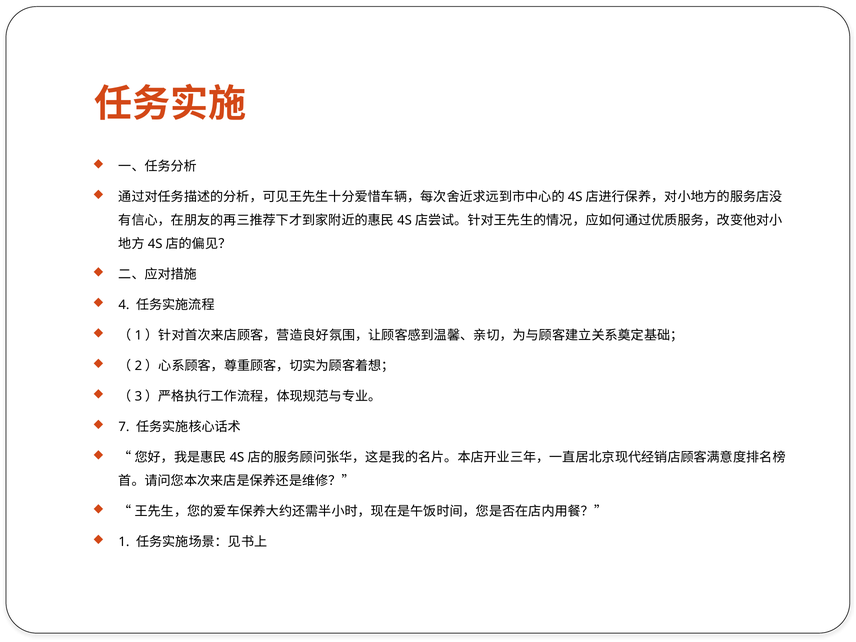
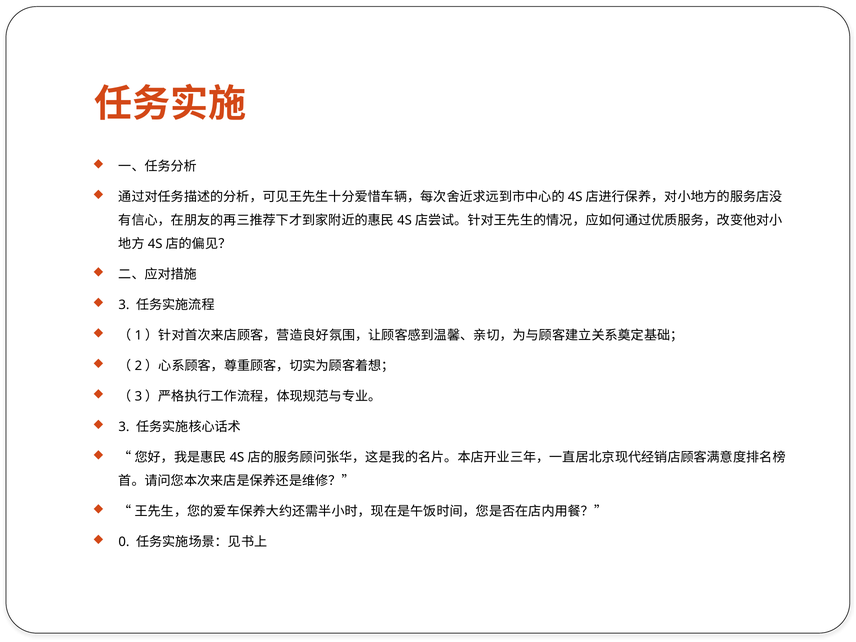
4: 4 -> 3 (124, 305)
7: 7 -> 3 (124, 427)
1: 1 -> 0 (124, 542)
